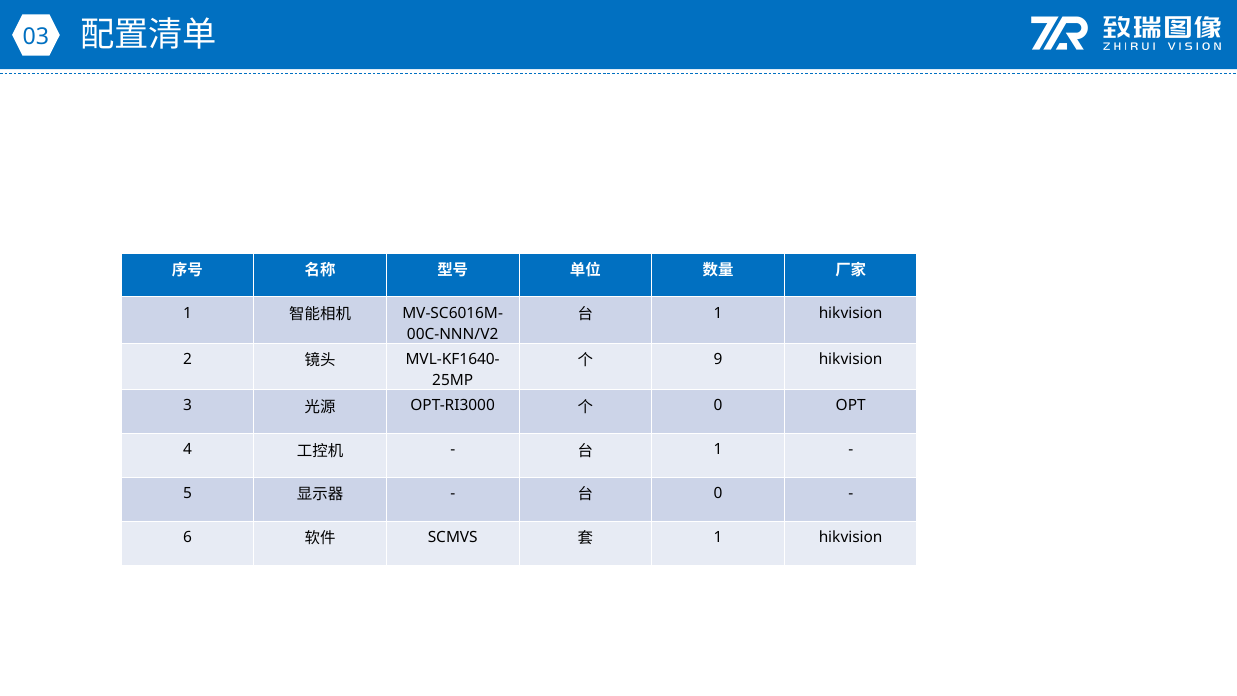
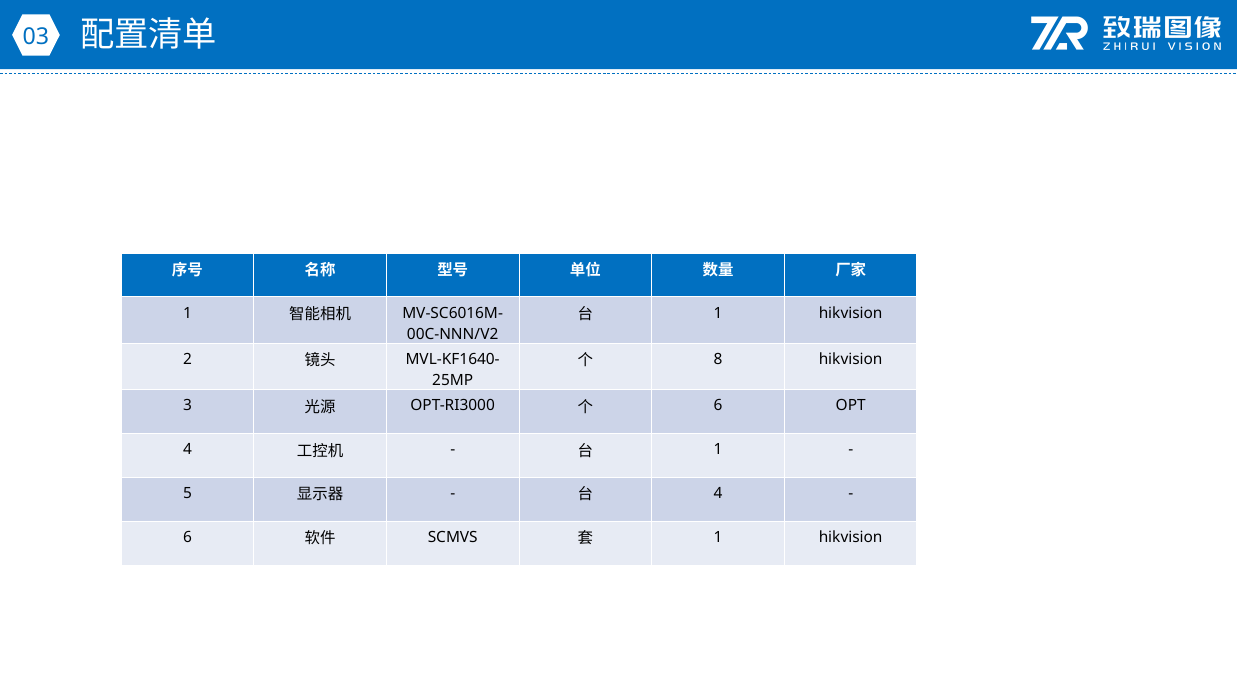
9: 9 -> 8 (718, 359)
0: 0 -> 6 (718, 406)
0: 0 -> 4 (718, 493)
